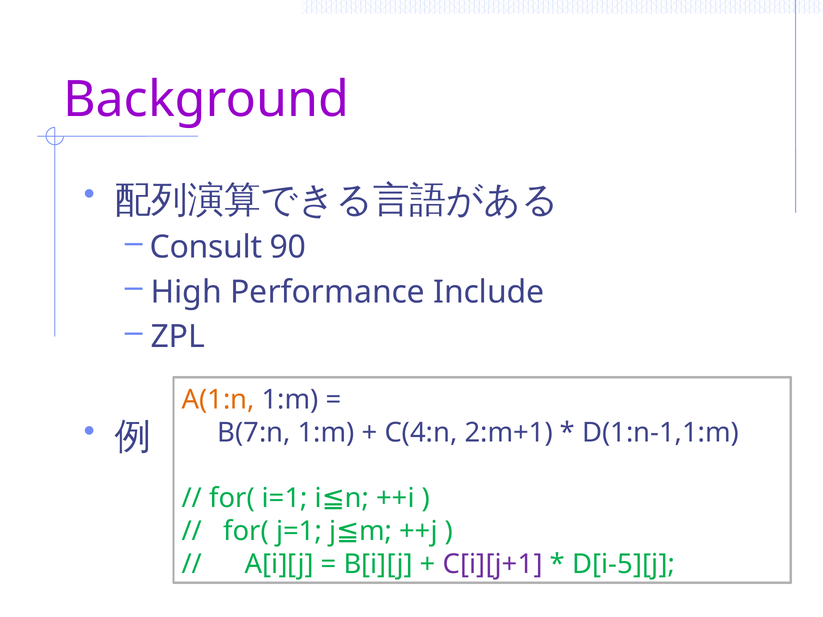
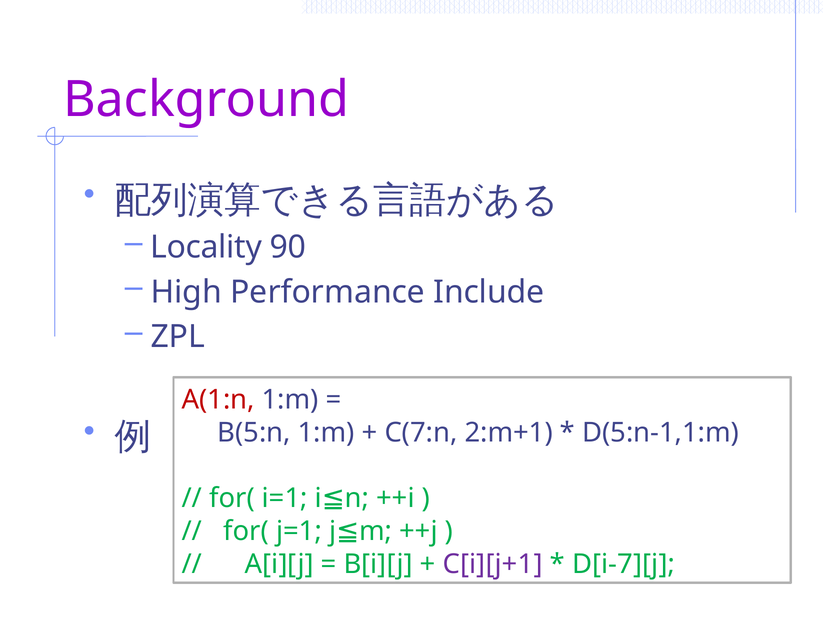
Consult: Consult -> Locality (206, 247)
A(1:n colour: orange -> red (218, 400)
B(7:n: B(7:n -> B(5:n (254, 433)
C(4:n: C(4:n -> C(7:n (421, 433)
D(1:n-1,1:m: D(1:n-1,1:m -> D(5:n-1,1:m (661, 433)
D[i-5][j: D[i-5][j -> D[i-7][j (624, 564)
